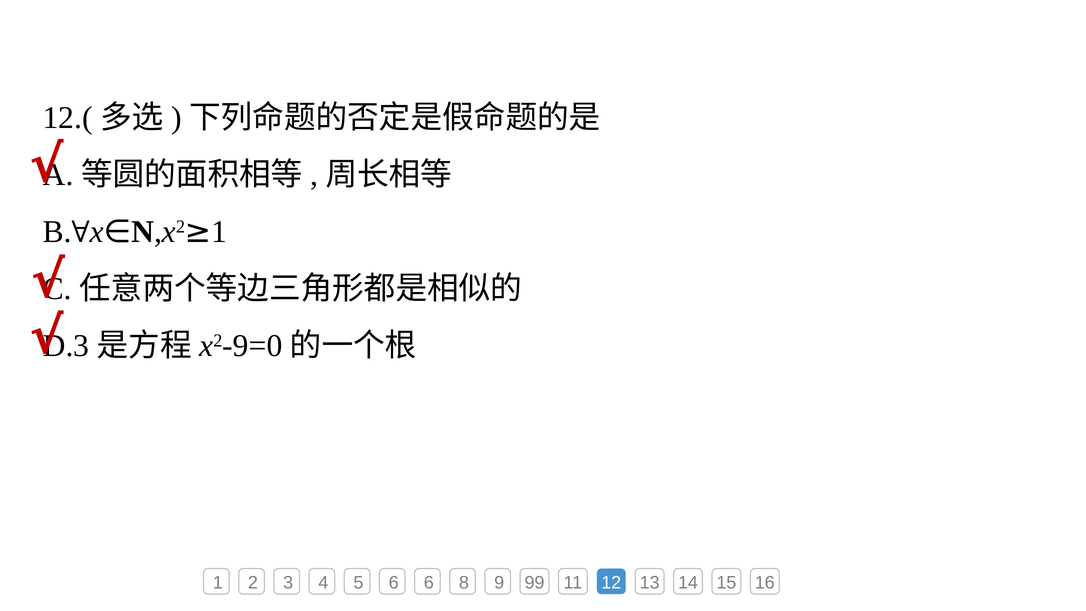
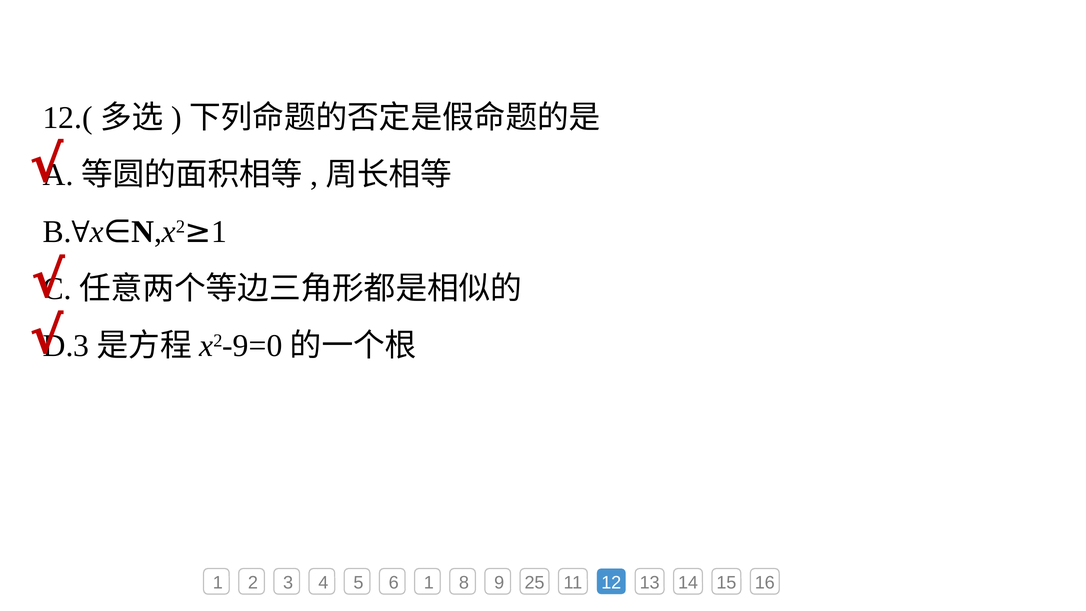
6 6: 6 -> 1 (429, 582)
99: 99 -> 25 (535, 582)
